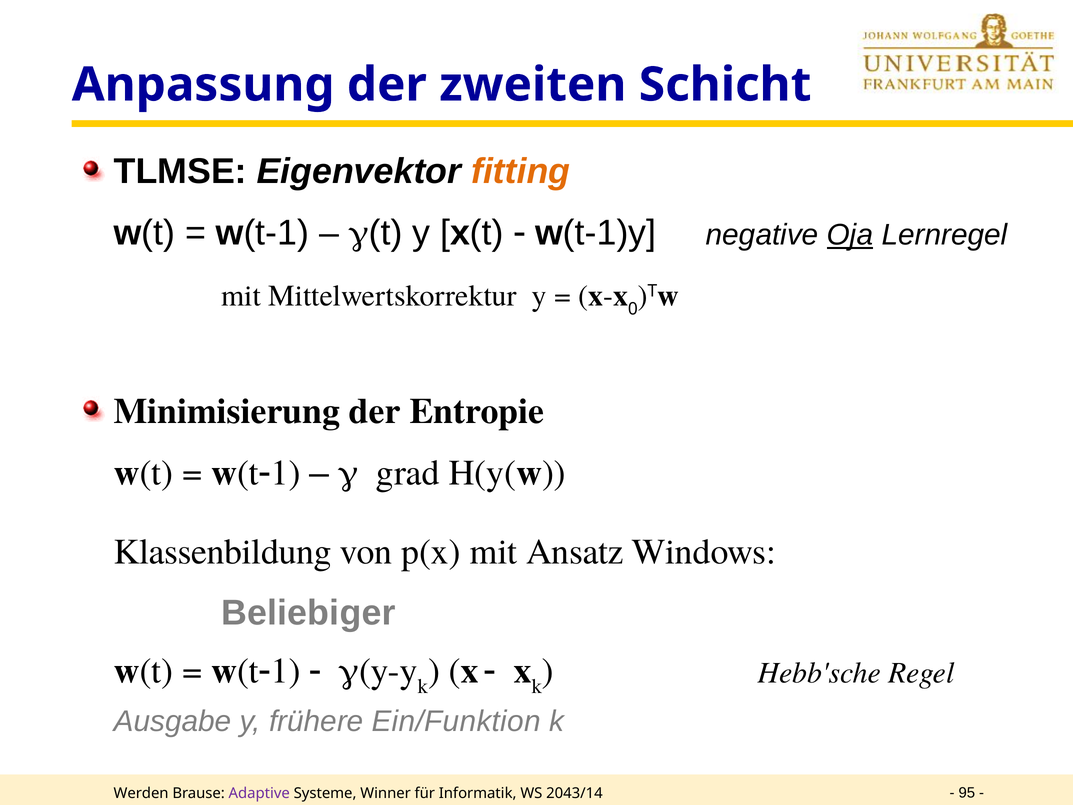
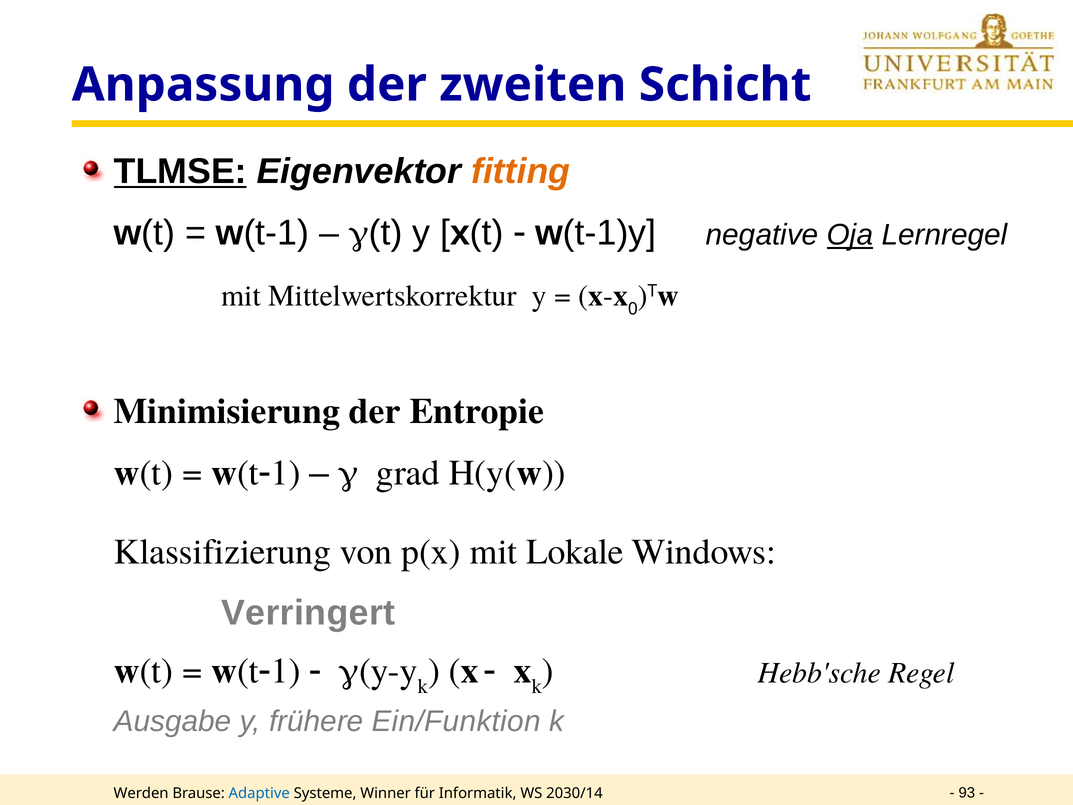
TLMSE underline: none -> present (180, 172)
Klassenbildung: Klassenbildung -> Klassifizierung (222, 552)
Ansatz: Ansatz -> Lokale (575, 552)
Beliebiger: Beliebiger -> Verringert (308, 613)
Adaptive colour: purple -> blue (259, 793)
2043/14: 2043/14 -> 2030/14 (574, 793)
95: 95 -> 93 (967, 793)
